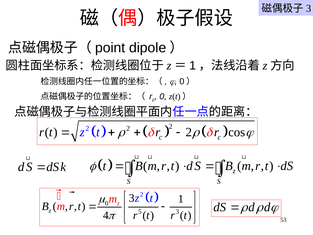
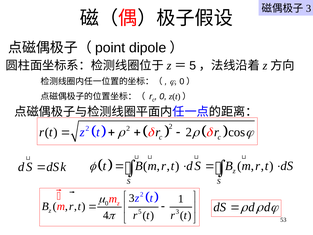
1: 1 -> 5 (193, 66)
